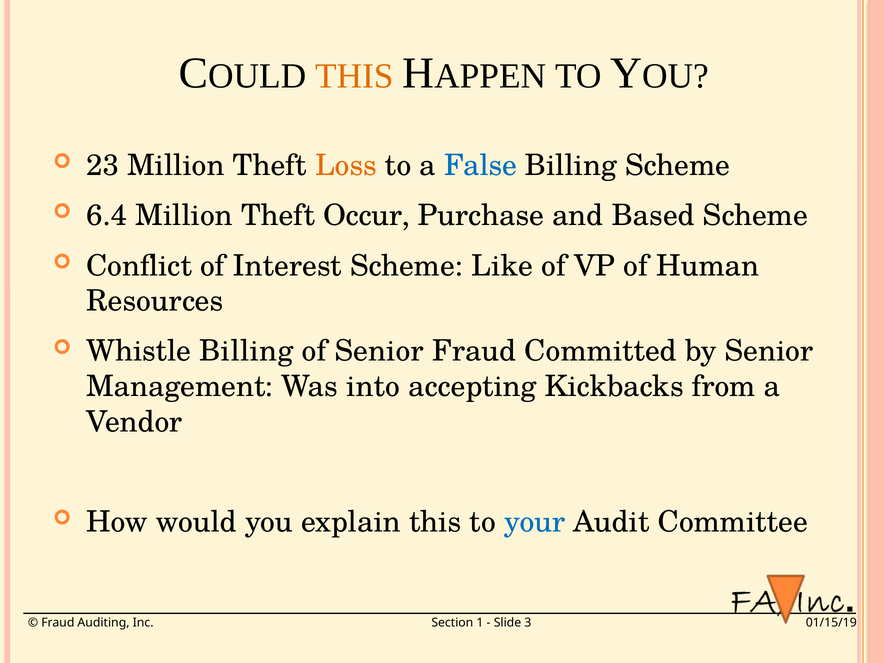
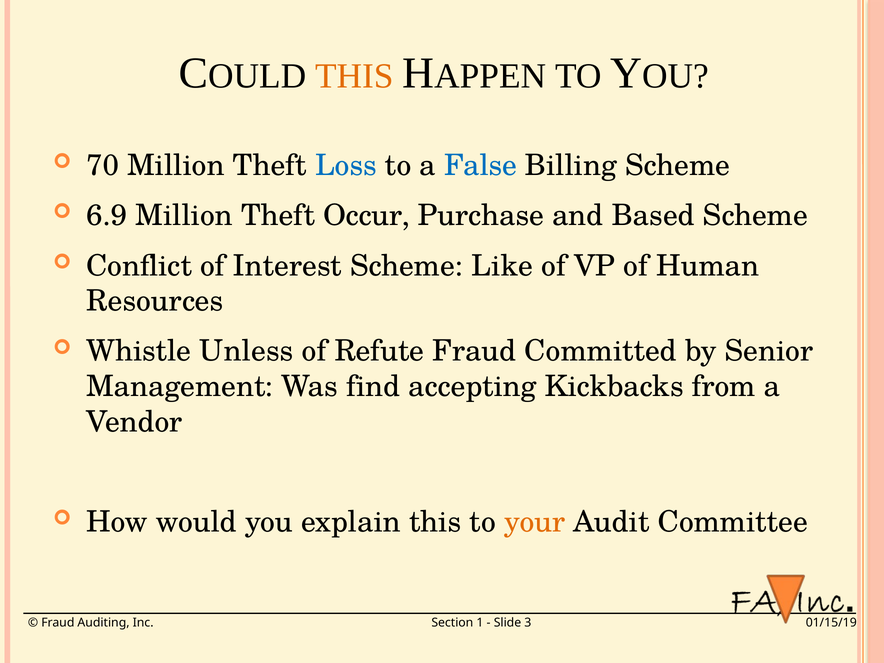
23: 23 -> 70 (103, 166)
Loss colour: orange -> blue (346, 166)
6.4: 6.4 -> 6.9 (107, 216)
Whistle Billing: Billing -> Unless (246, 351)
of Senior: Senior -> Refute (379, 351)
into: into -> find (373, 387)
your colour: blue -> orange (535, 522)
